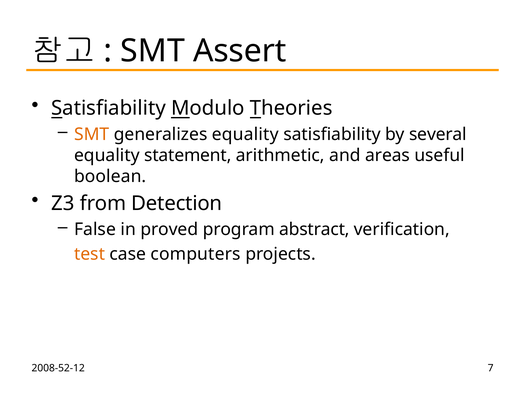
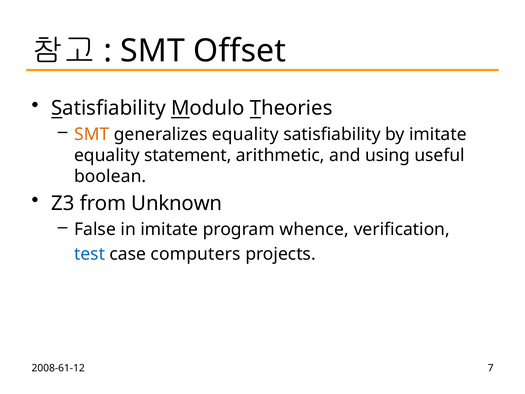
Assert: Assert -> Offset (240, 51)
by several: several -> imitate (438, 134)
areas: areas -> using (388, 155)
Detection: Detection -> Unknown (177, 203)
in proved: proved -> imitate (169, 229)
abstract: abstract -> whence (314, 229)
test colour: orange -> blue (90, 254)
2008-52-12: 2008-52-12 -> 2008-61-12 (58, 368)
